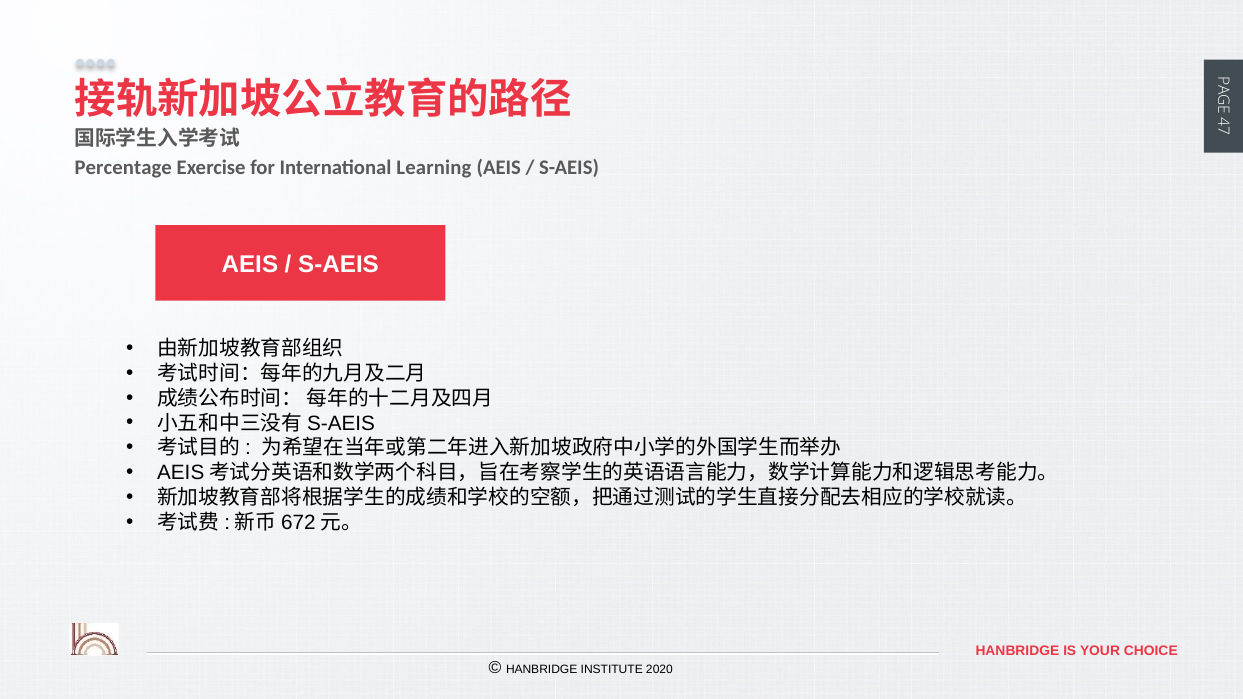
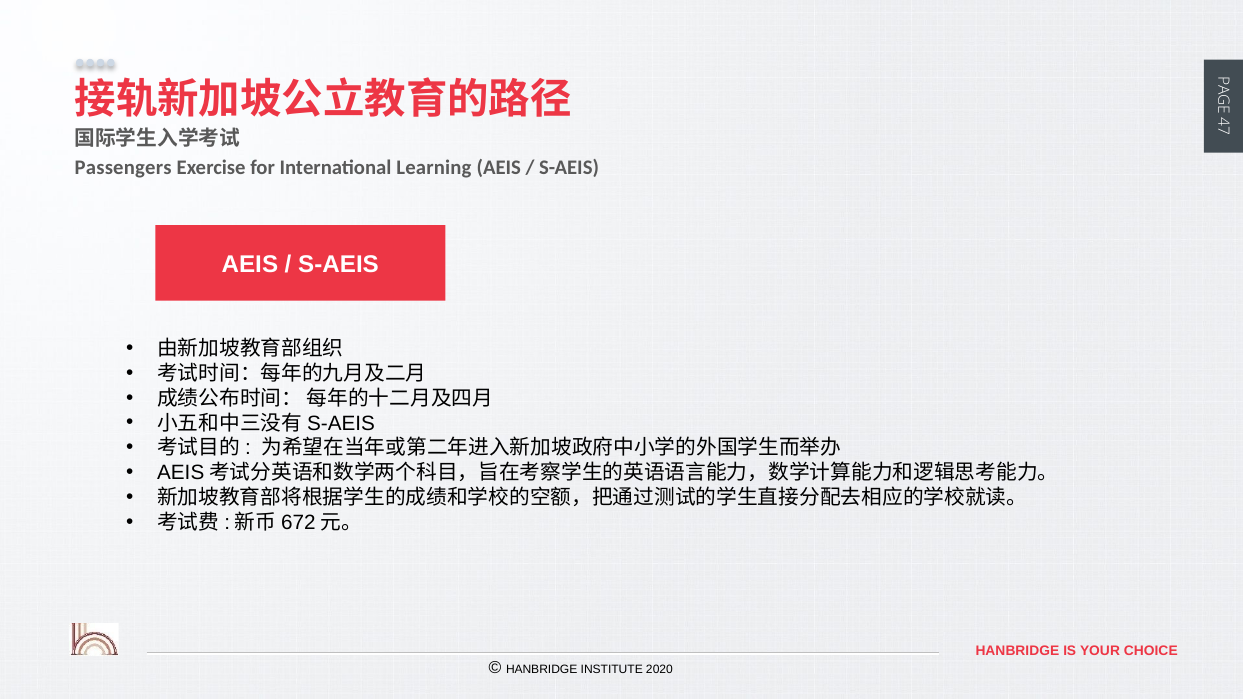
Percentage: Percentage -> Passengers (123, 168)
